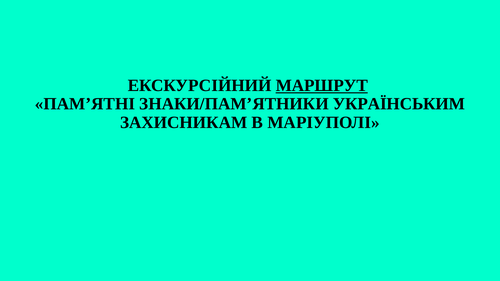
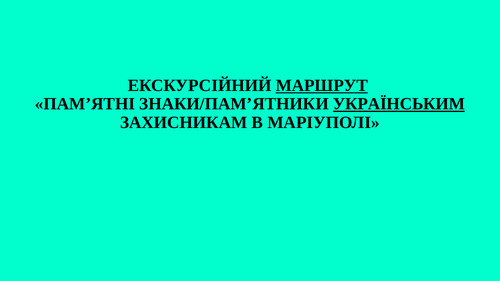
УКРАЇНСЬКИМ underline: none -> present (399, 104)
